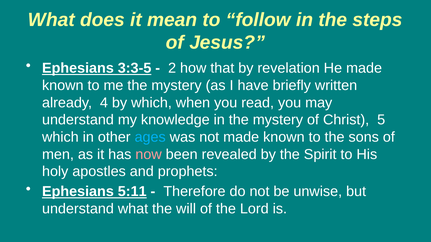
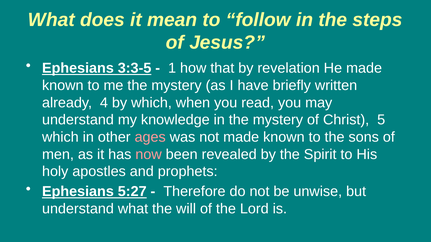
2: 2 -> 1 (172, 68)
ages colour: light blue -> pink (150, 137)
5:11: 5:11 -> 5:27 (132, 192)
